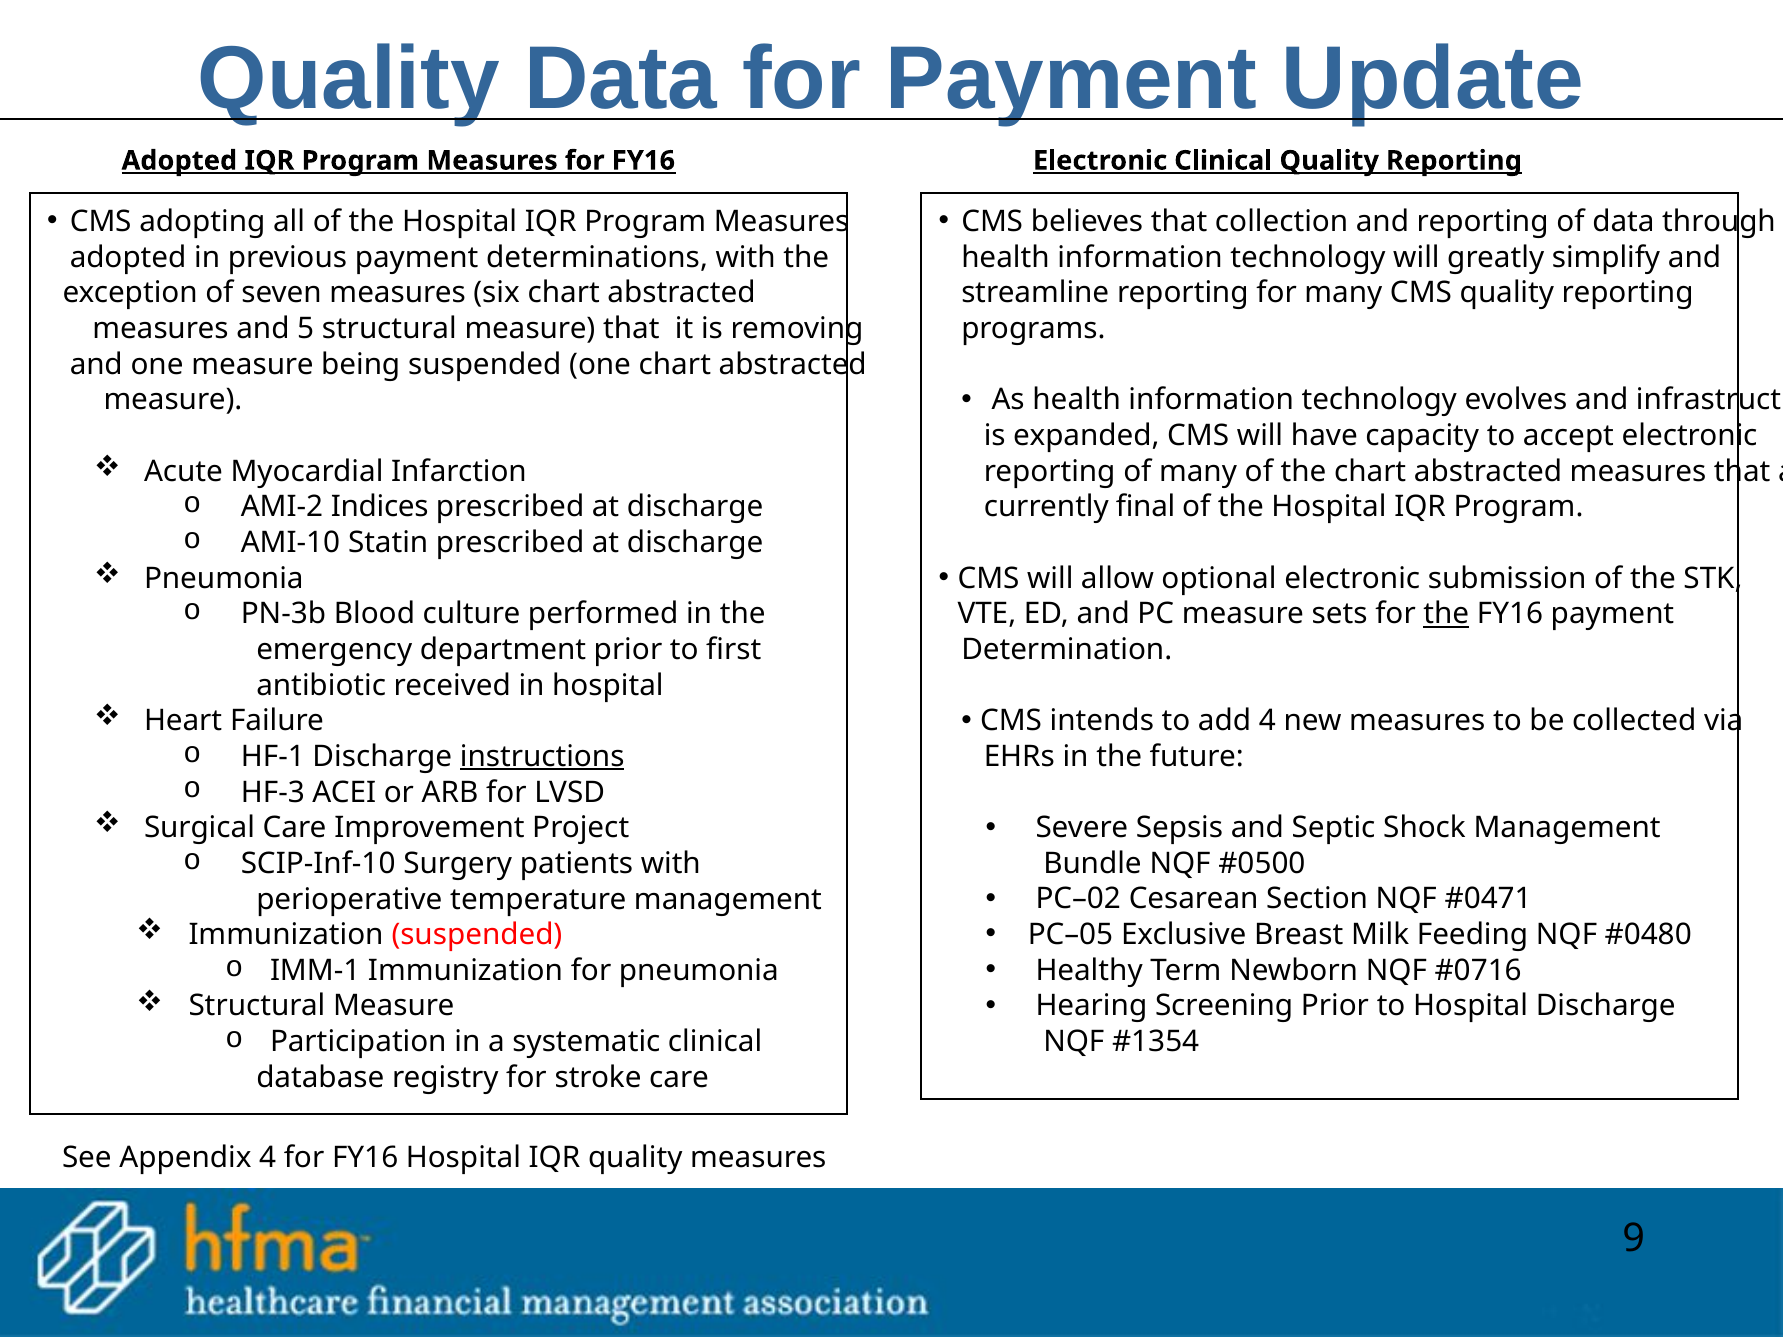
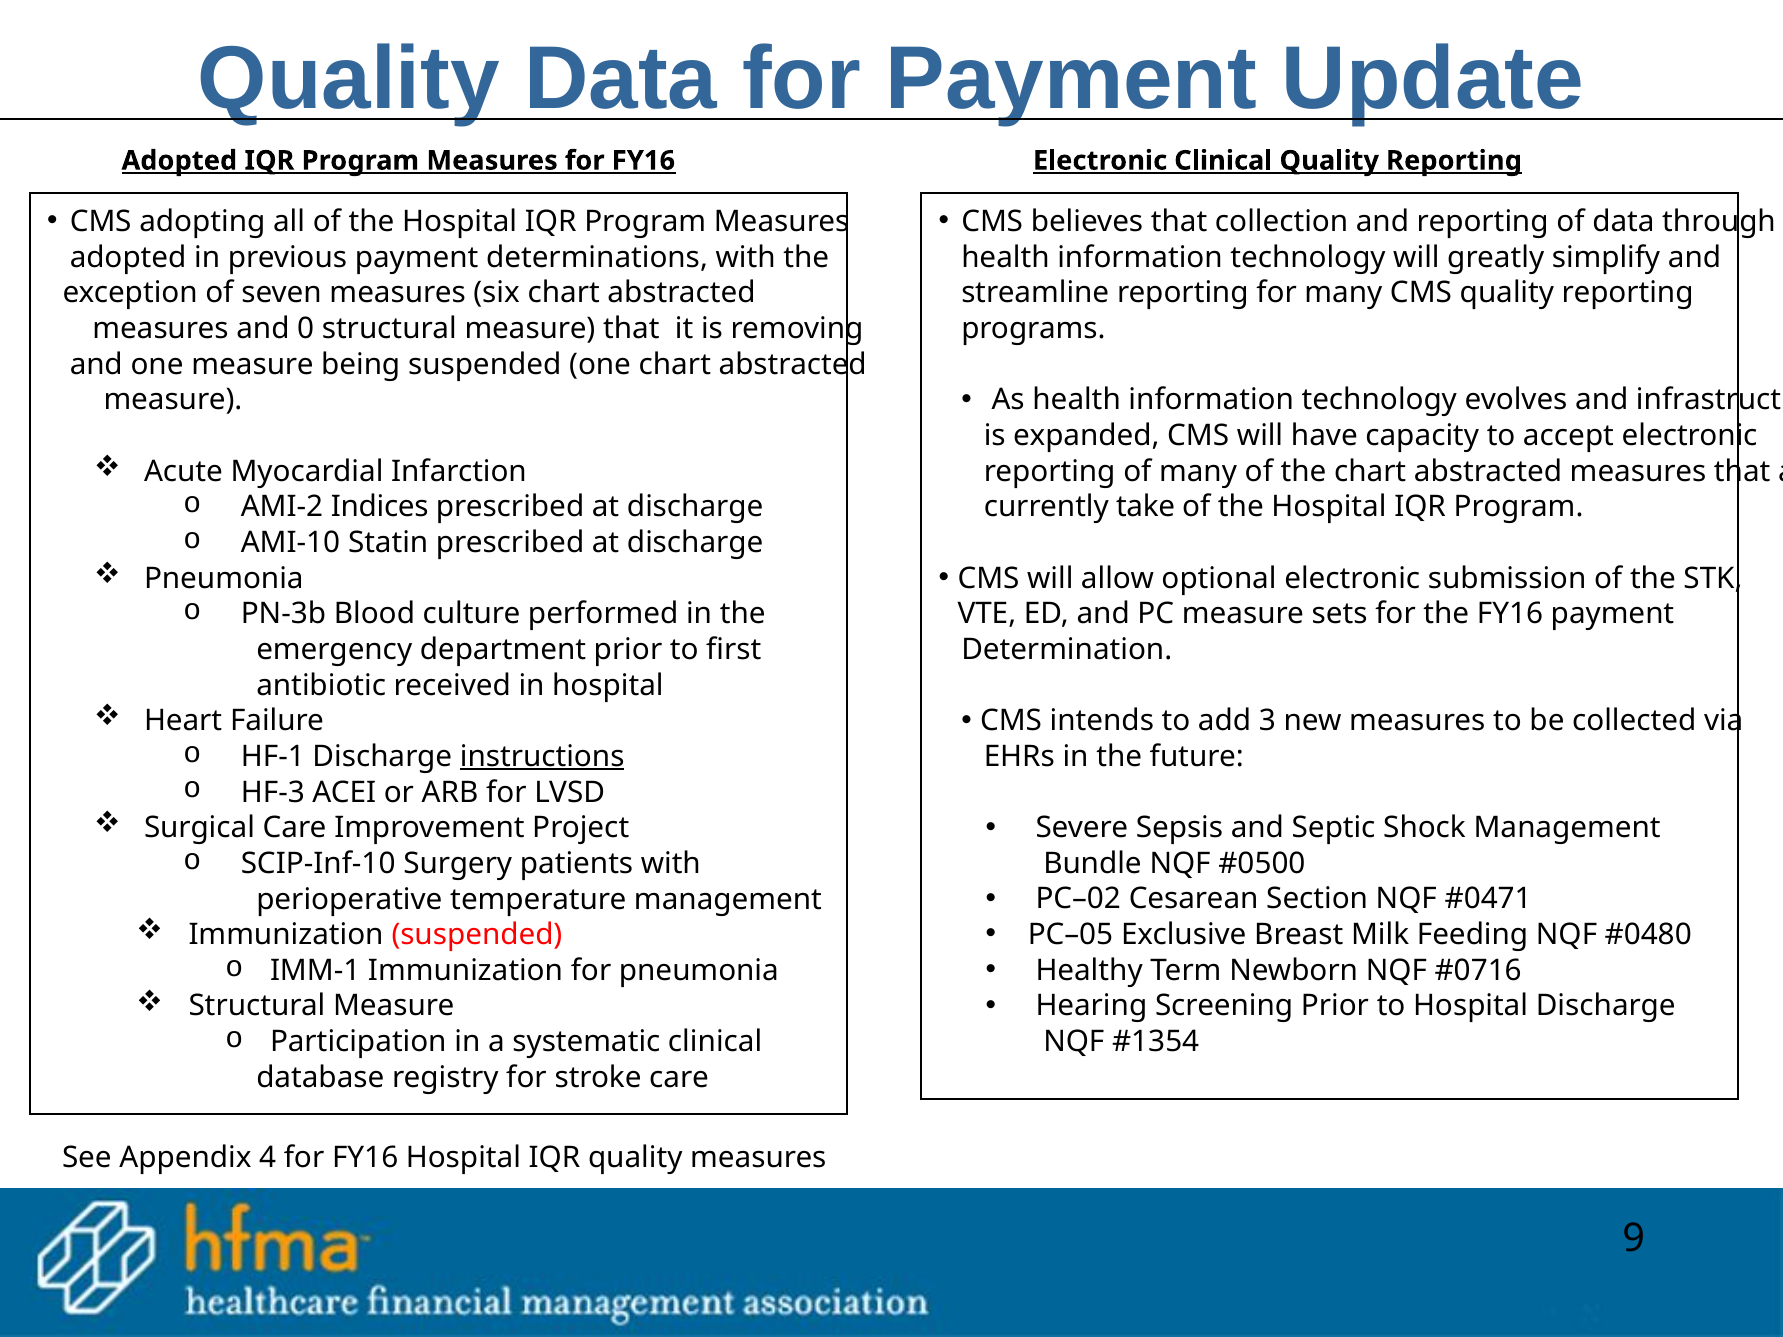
5: 5 -> 0 (306, 329)
final: final -> take (1146, 507)
the underline: present -> none (1446, 614)
add 4: 4 -> 3 (1267, 721)
